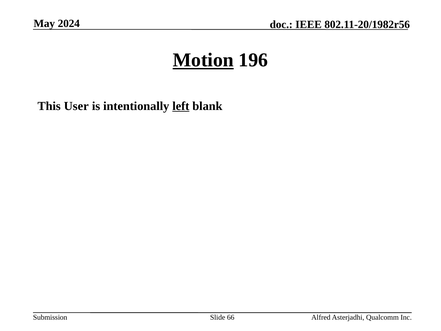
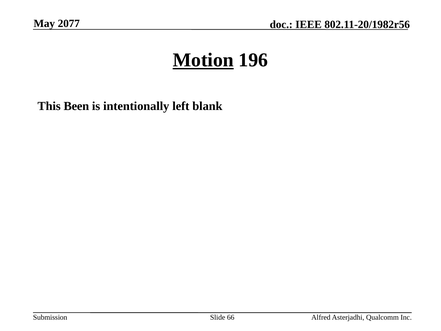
2024: 2024 -> 2077 (69, 23)
User: User -> Been (76, 106)
left underline: present -> none (181, 106)
